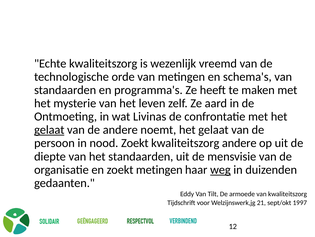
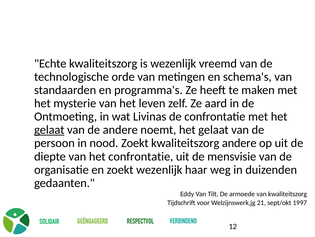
het standaarden: standaarden -> confrontatie (141, 156)
zoekt metingen: metingen -> wezenlijk (159, 169)
weg underline: present -> none (220, 169)
